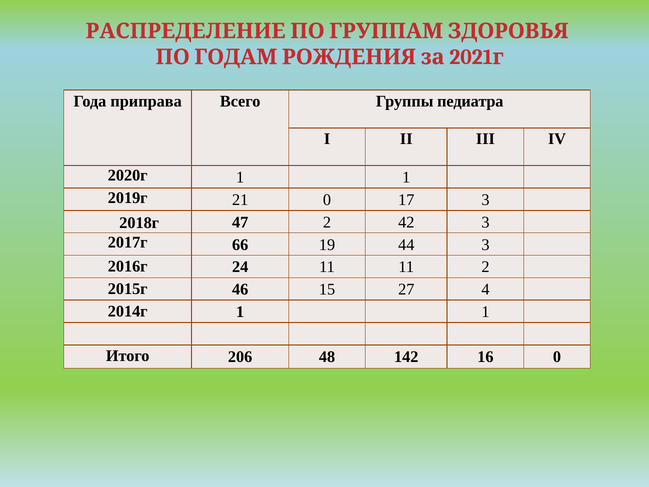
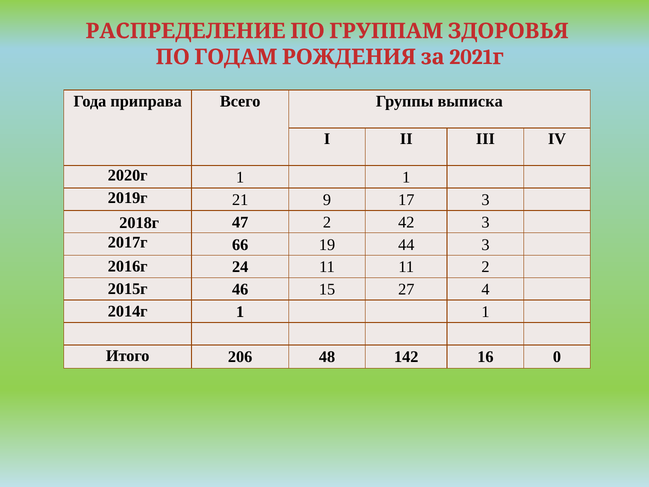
педиатра: педиатра -> выписка (470, 101)
21 0: 0 -> 9 (327, 200)
